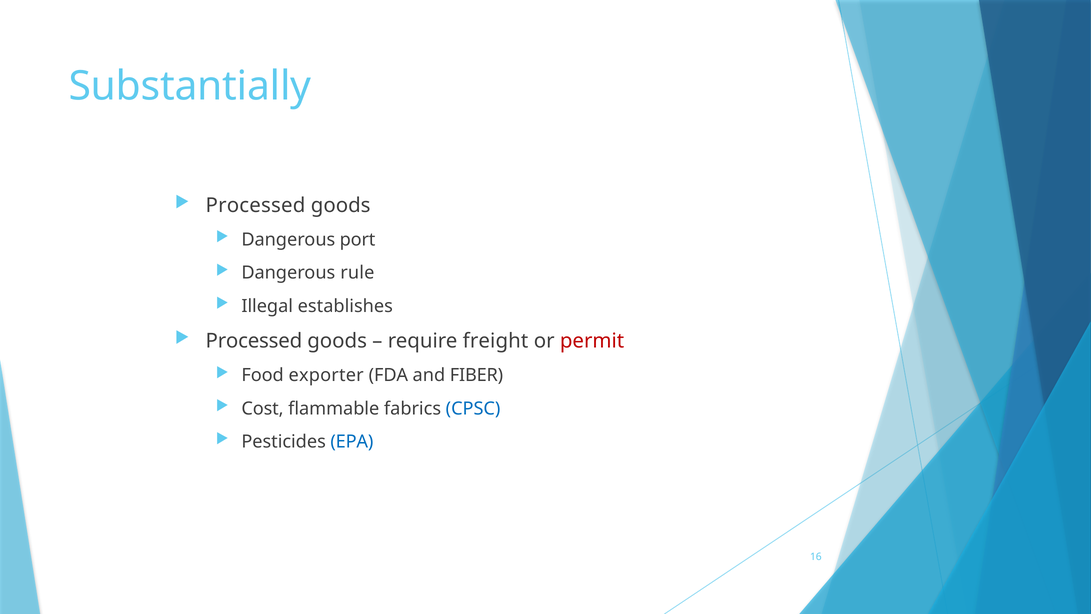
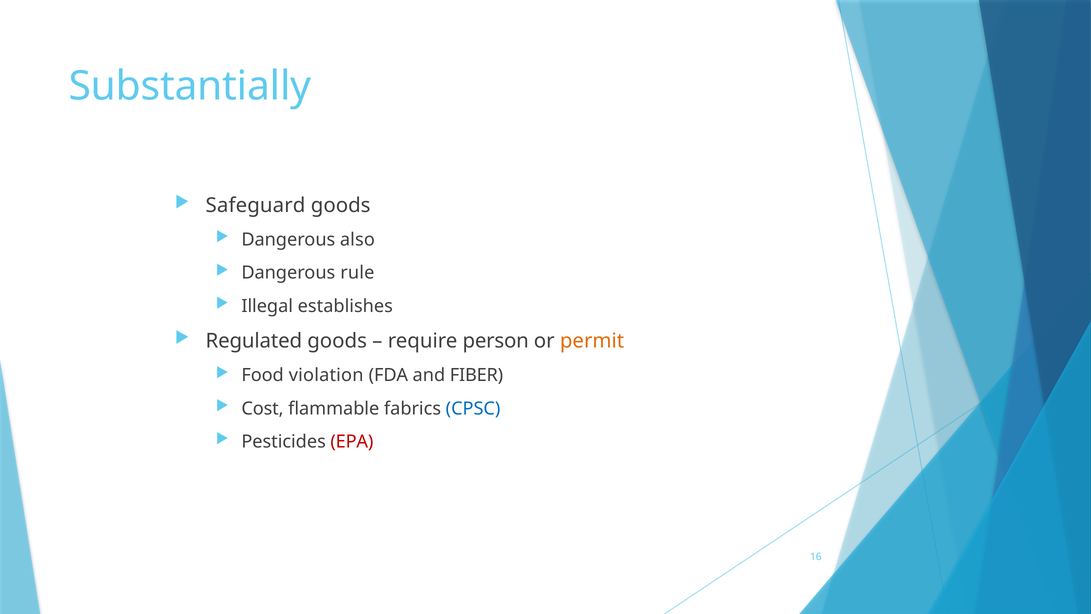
Processed: Processed -> Safeguard (256, 205)
port: port -> also (357, 240)
Processed: Processed -> Regulated (254, 341)
freight: freight -> person (496, 341)
permit colour: red -> orange (592, 341)
exporter: exporter -> violation (326, 375)
EPA colour: blue -> red (352, 441)
